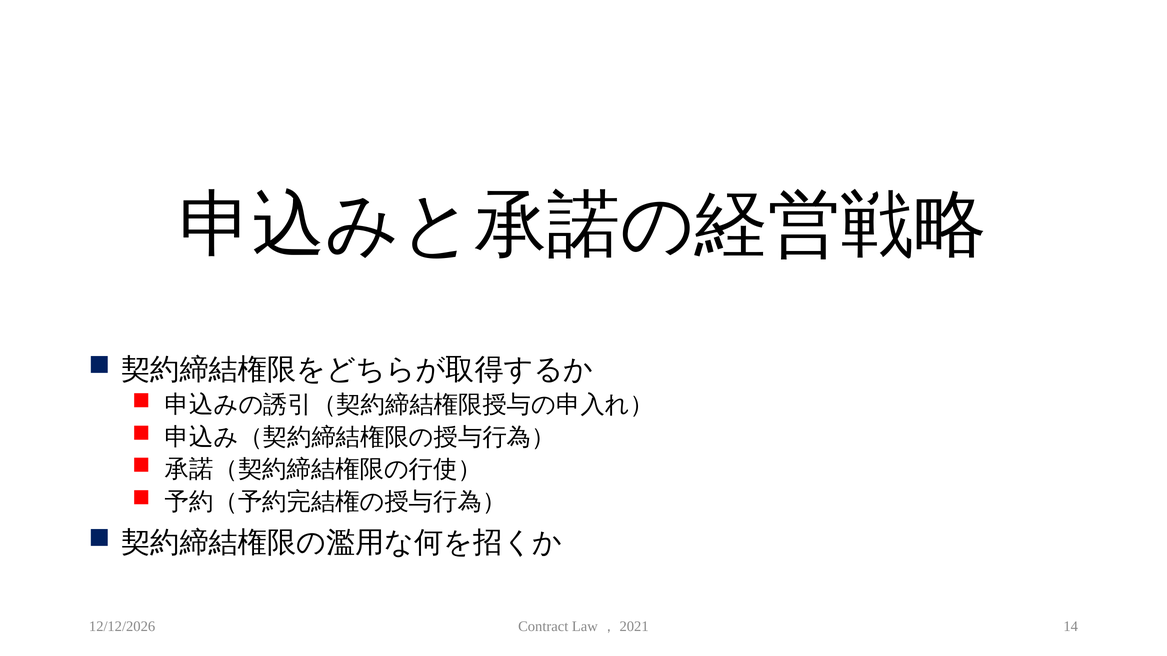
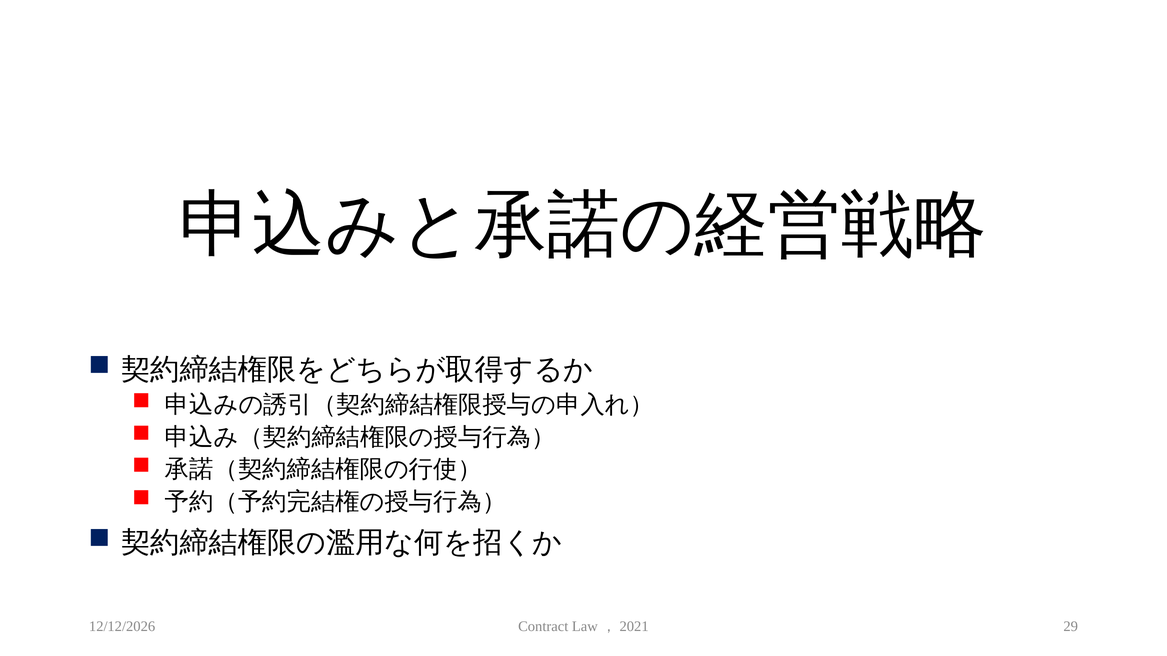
14: 14 -> 29 (1071, 627)
